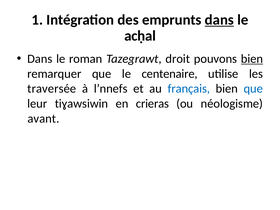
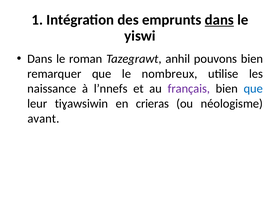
acḥal: acḥal -> yiswi (140, 36)
droit: droit -> anhil (178, 59)
bien underline: present -> none (252, 59)
centenaire: centenaire -> nombreux (170, 74)
traversée: traversée -> naissance (52, 89)
français colour: blue -> purple (189, 89)
